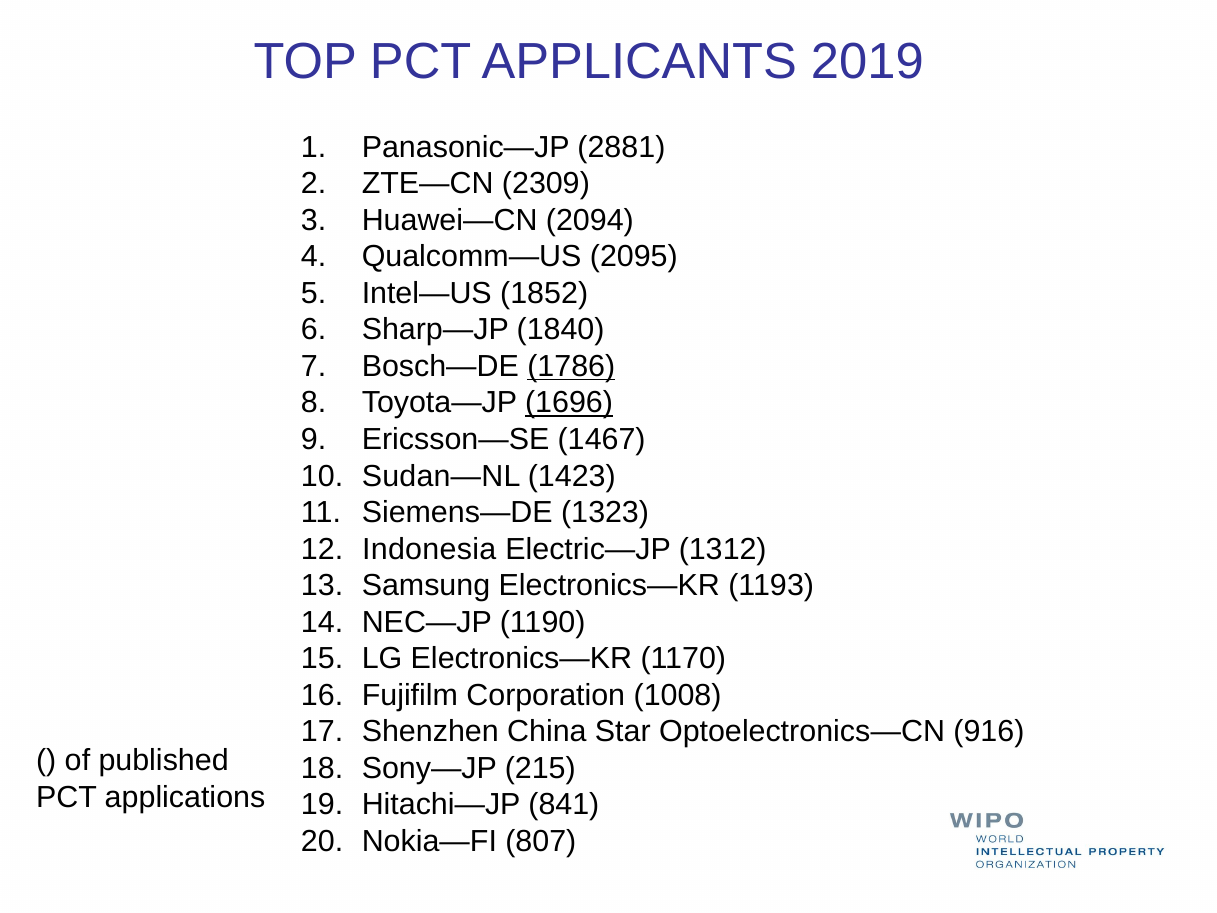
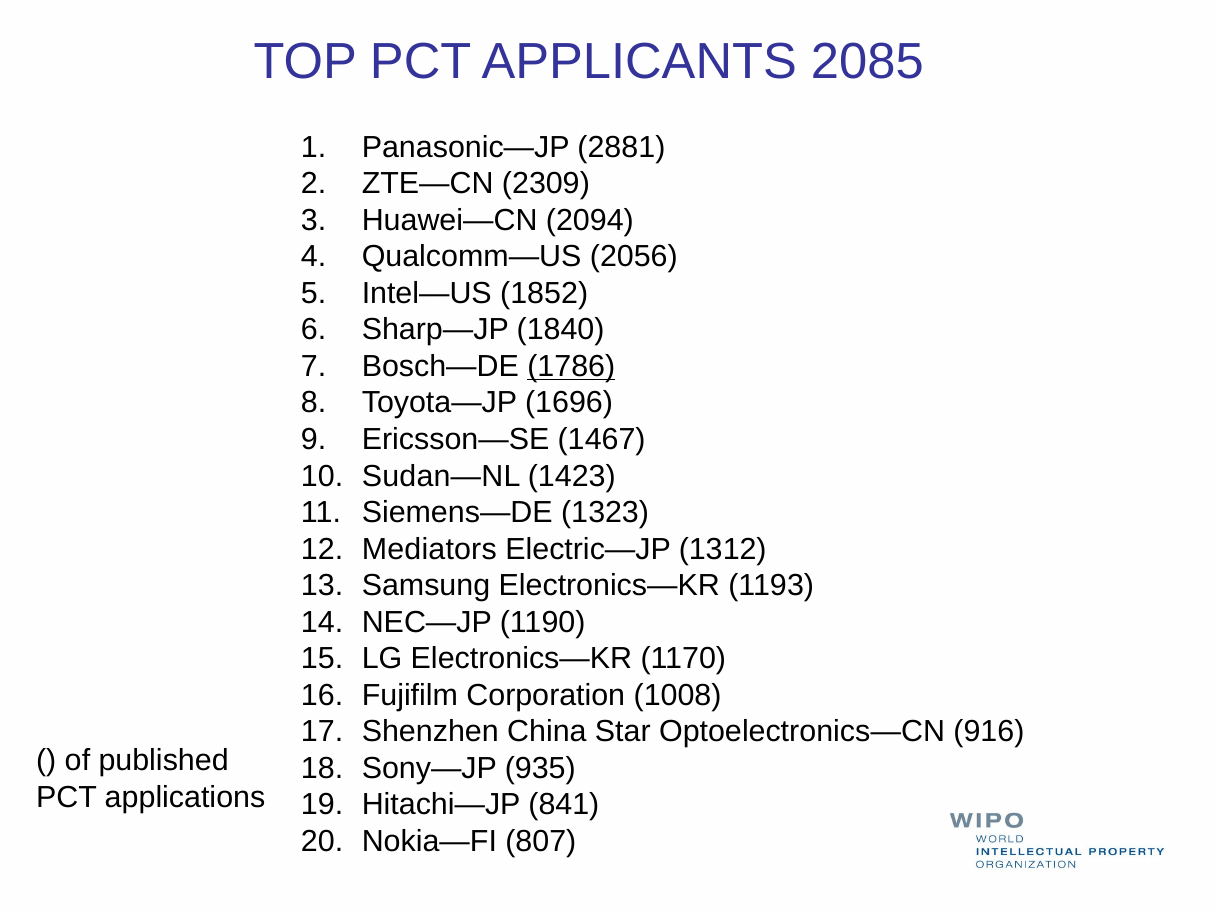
2019: 2019 -> 2085 (867, 62)
2095: 2095 -> 2056 (634, 257)
1696 underline: present -> none (569, 403)
Indonesia: Indonesia -> Mediators (429, 549)
215: 215 -> 935 (540, 768)
